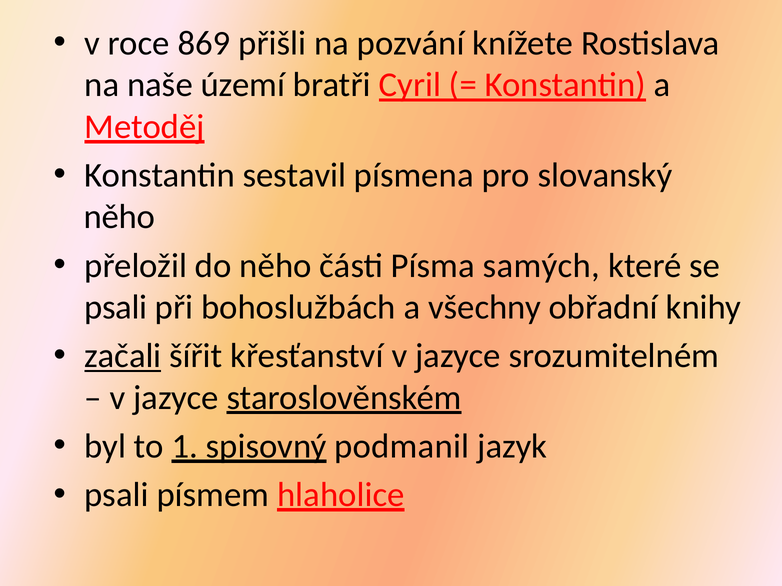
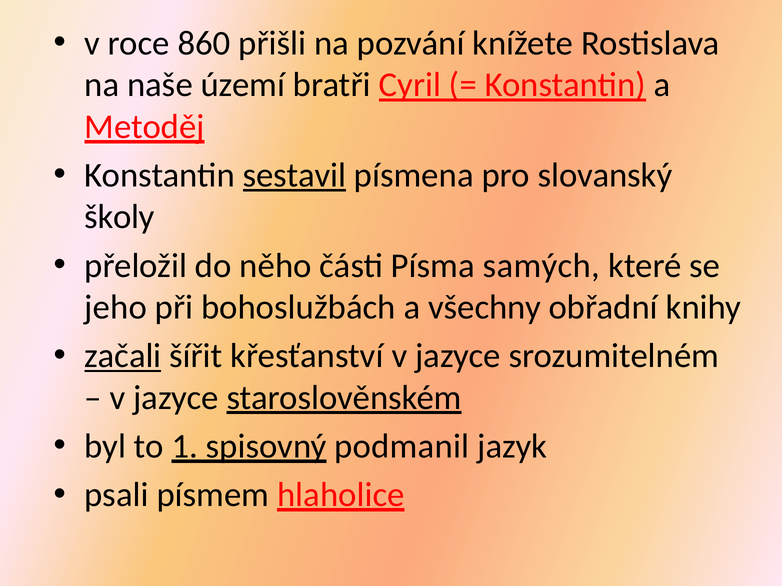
869: 869 -> 860 (204, 43)
sestavil underline: none -> present (294, 175)
něho: něho -> školy (119, 217)
psali: psali -> jeho (116, 308)
